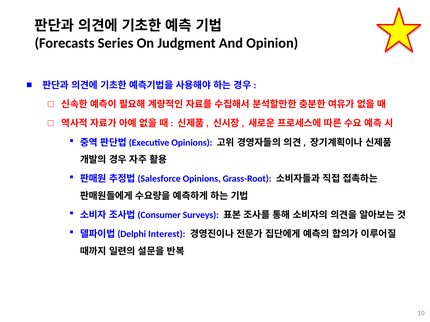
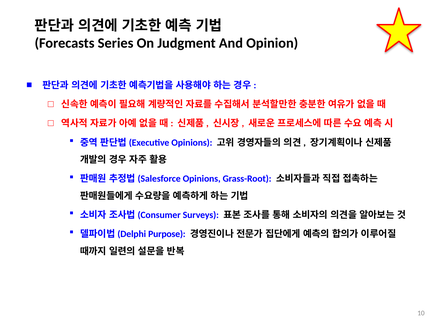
Interest: Interest -> Purpose (167, 234)
